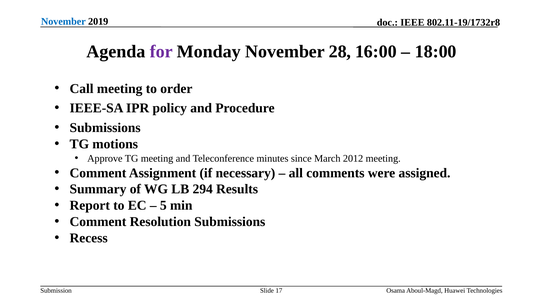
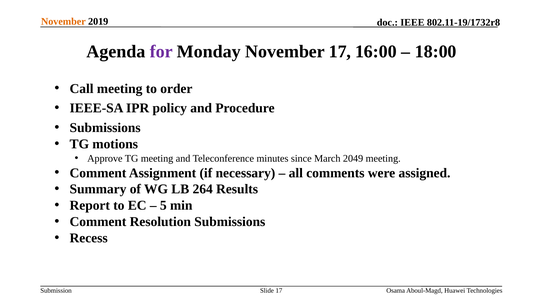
November colour: blue -> orange (63, 21)
November 28: 28 -> 17 (340, 52)
2012: 2012 -> 2049 (353, 158)
294: 294 -> 264 (203, 189)
